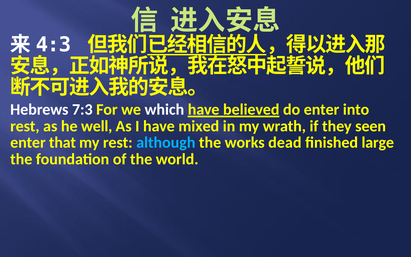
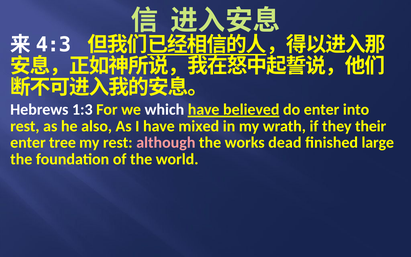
7:3: 7:3 -> 1:3 (82, 110)
well: well -> also (97, 126)
seen: seen -> their (371, 126)
that: that -> tree (62, 143)
although colour: light blue -> pink (166, 143)
